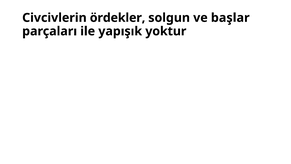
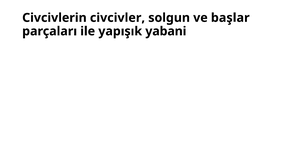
ördekler: ördekler -> civcivler (117, 18)
yoktur: yoktur -> yabani (166, 31)
